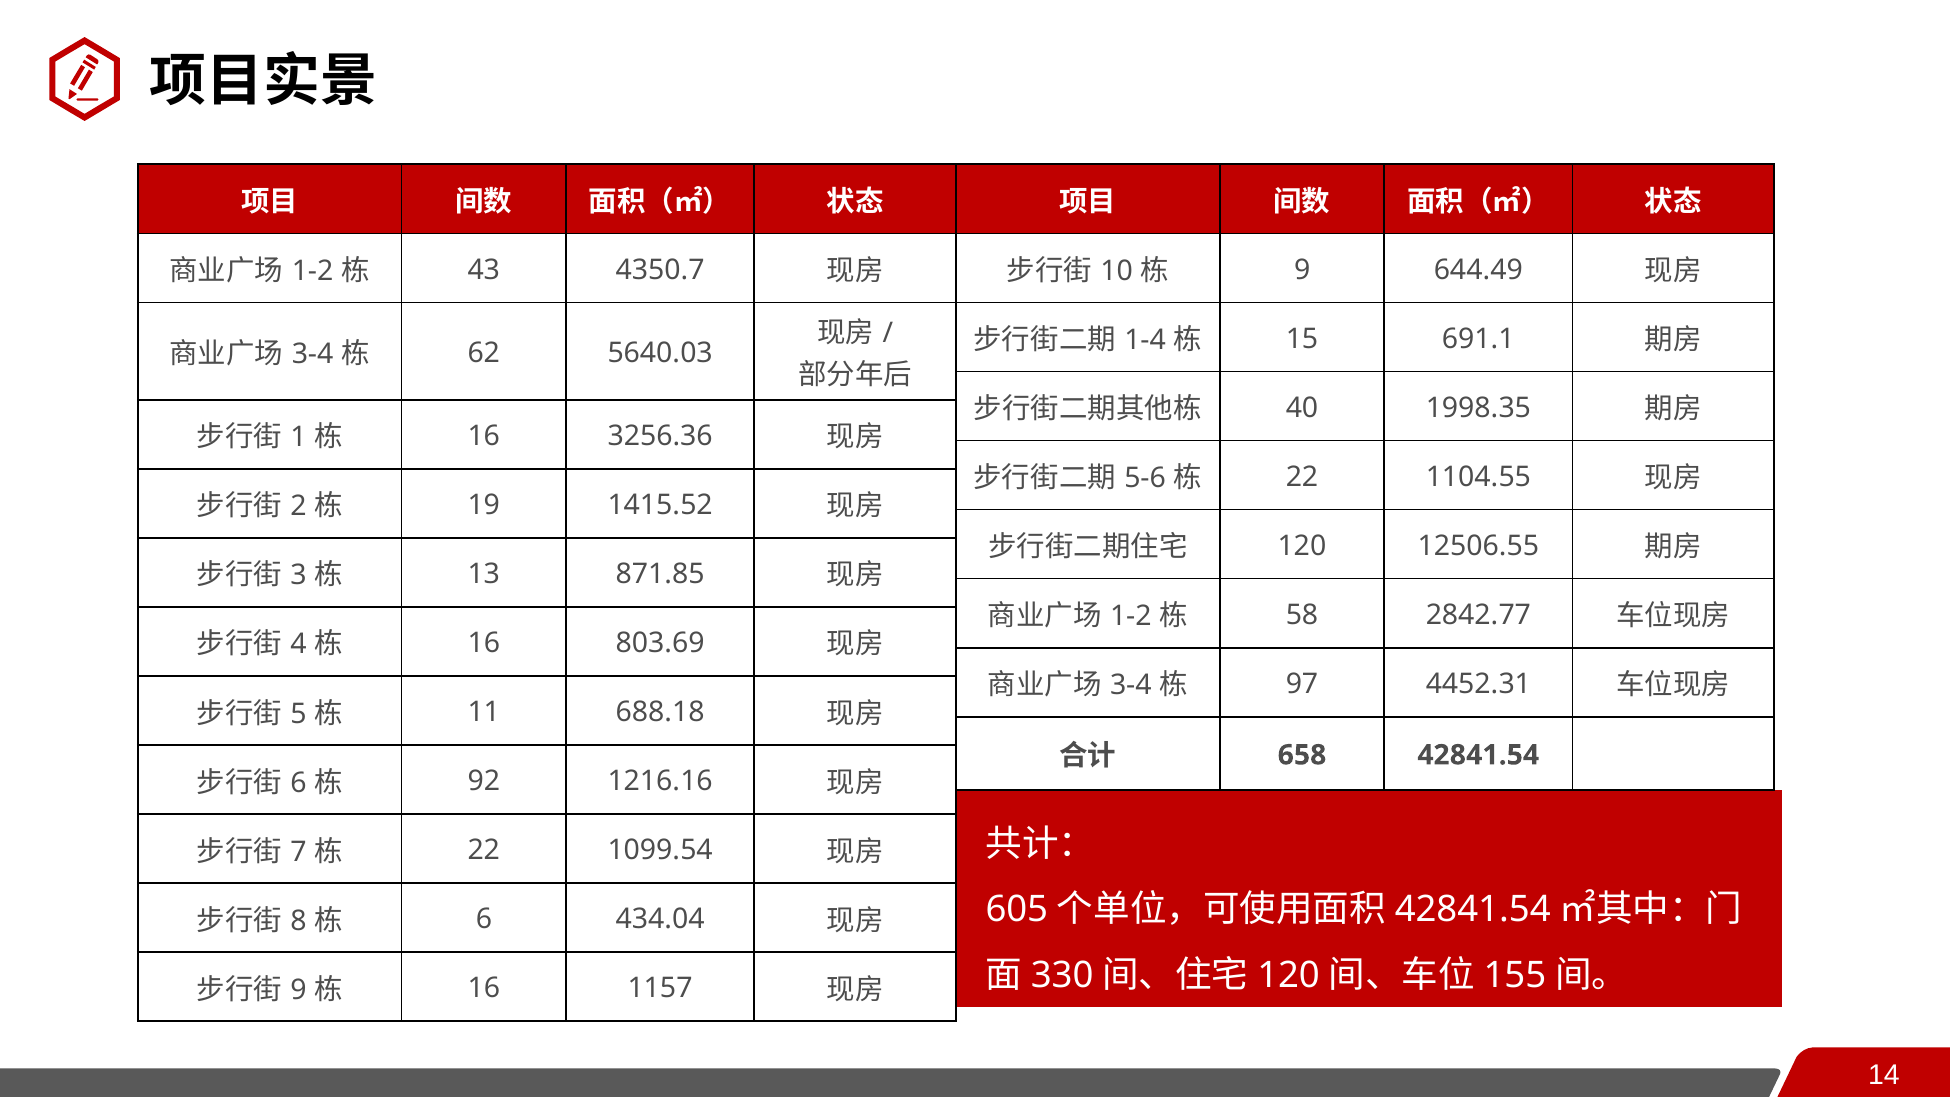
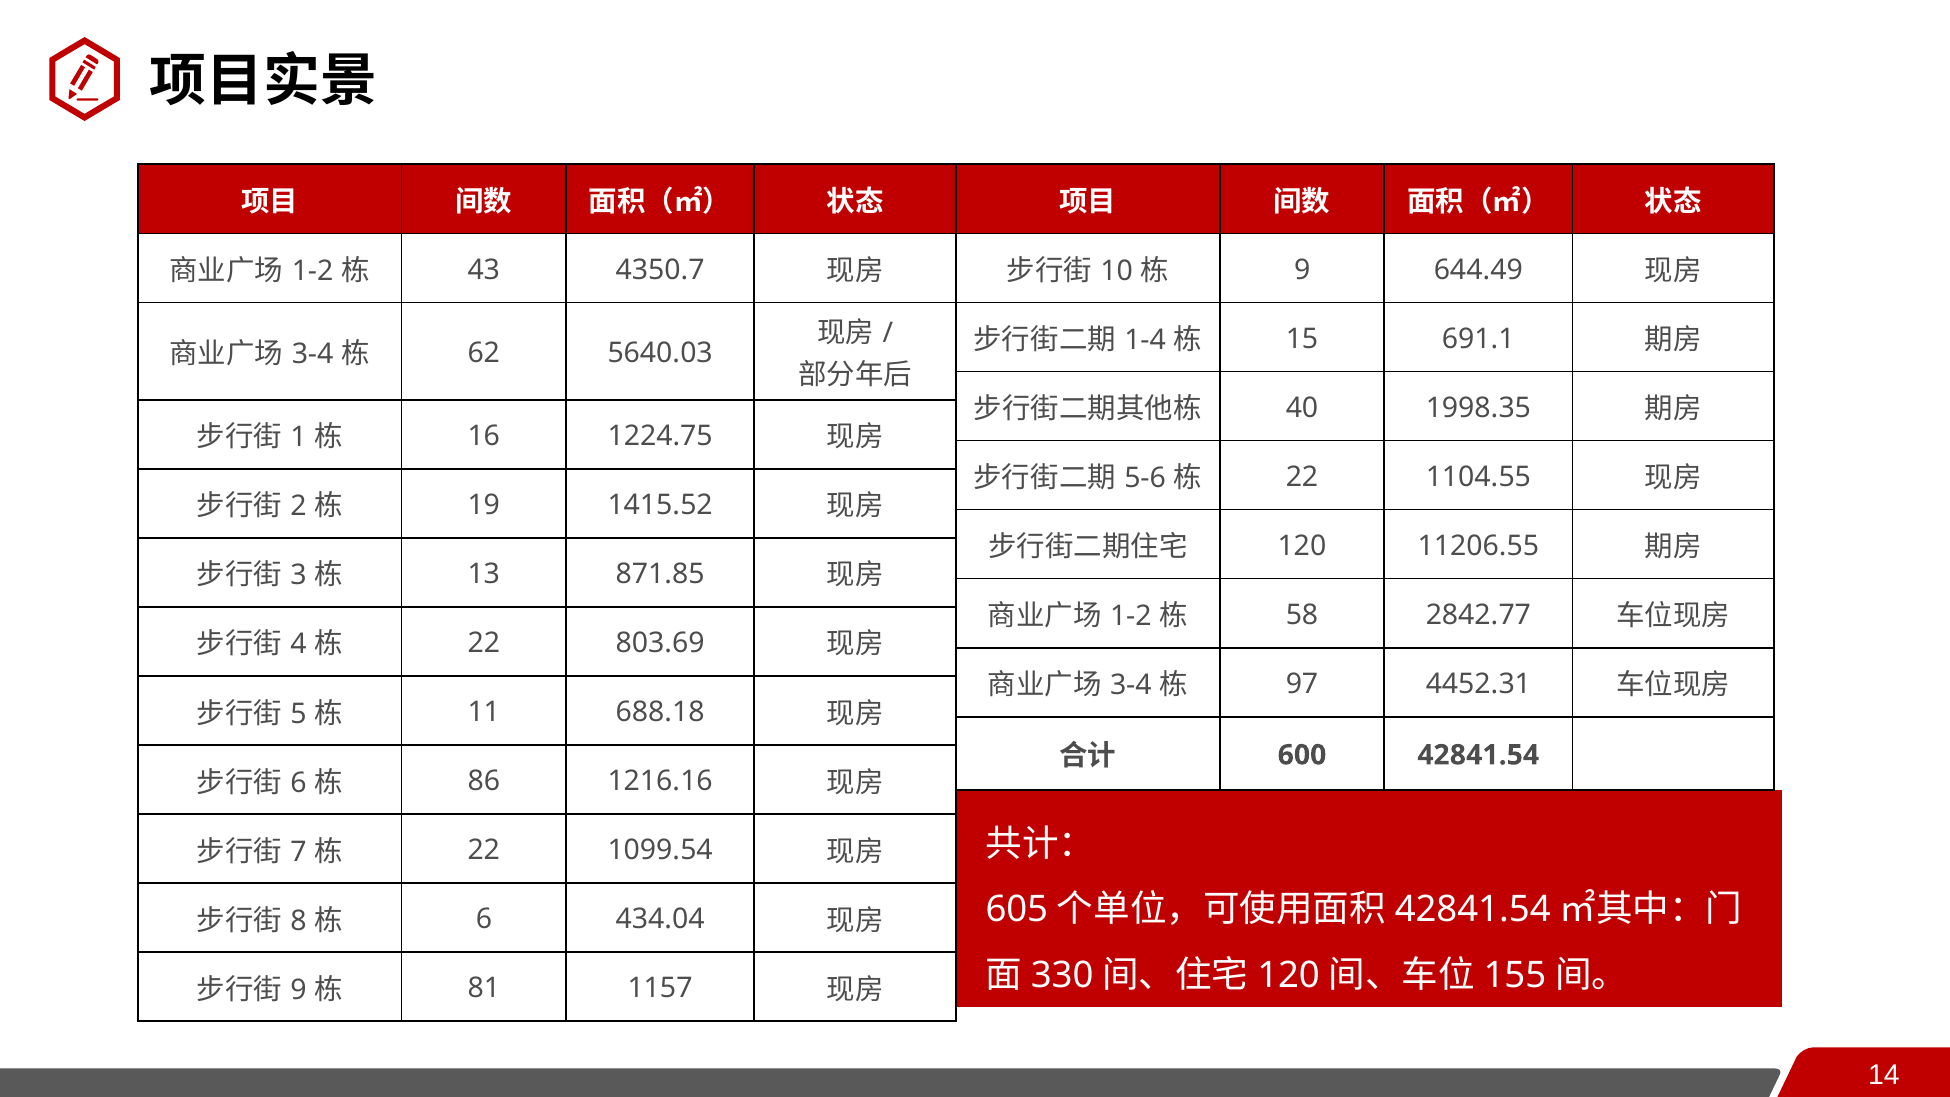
3256.36: 3256.36 -> 1224.75 (660, 436)
12506.55: 12506.55 -> 11206.55 (1478, 546)
16: 16 -> 22 (484, 643)
658: 658 -> 600 (1302, 755)
92: 92 -> 86 (484, 781)
16: 16 -> 81 (484, 988)
